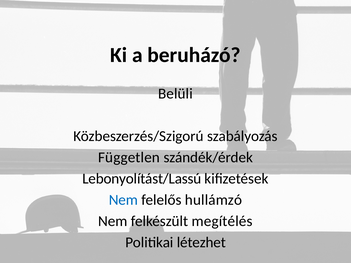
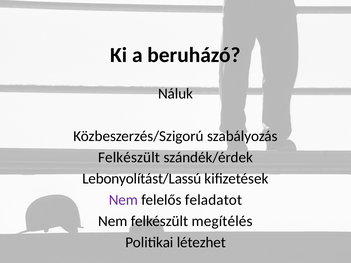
Belüli: Belüli -> Náluk (176, 94)
Független: Független -> Felkészült (129, 157)
Nem colour: blue -> purple (123, 200)
hullámzó: hullámzó -> feladatot (214, 200)
